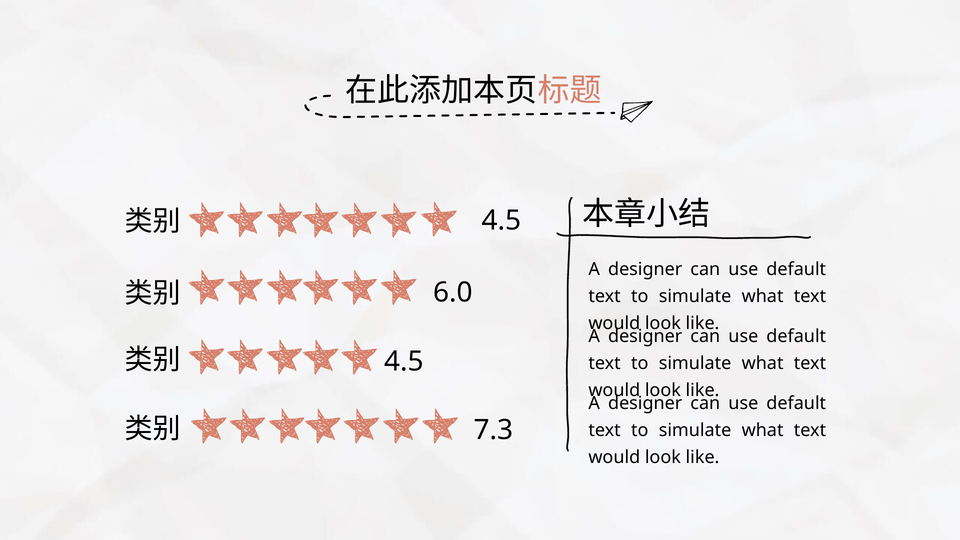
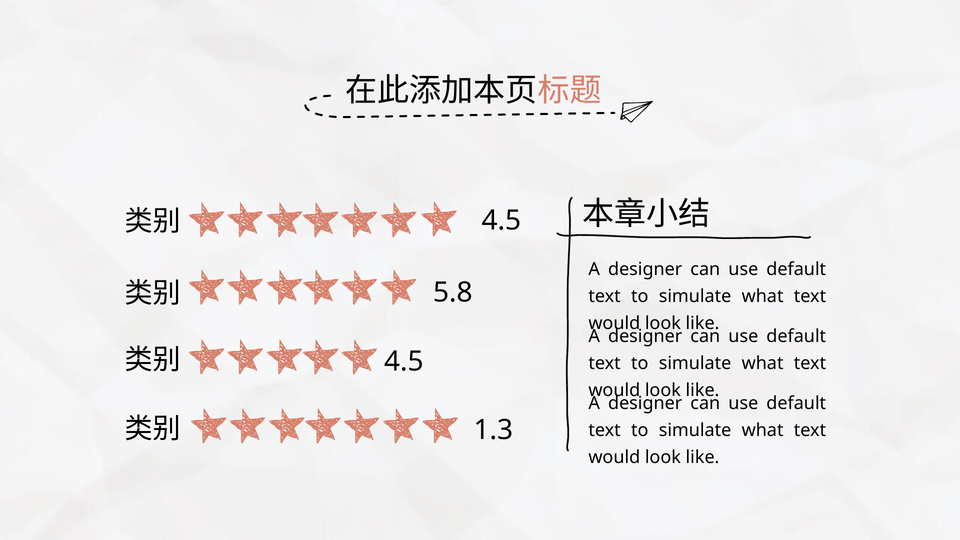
6.0: 6.0 -> 5.8 (453, 293)
7.3: 7.3 -> 1.3 (494, 430)
